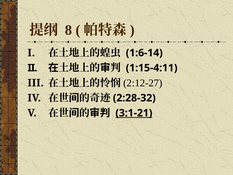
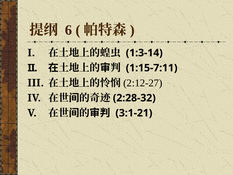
8: 8 -> 6 (68, 30)
1:6-14: 1:6-14 -> 1:3-14 (144, 53)
1:15-4:11: 1:15-4:11 -> 1:15-7:11 (152, 68)
3:1-21 underline: present -> none (134, 113)
